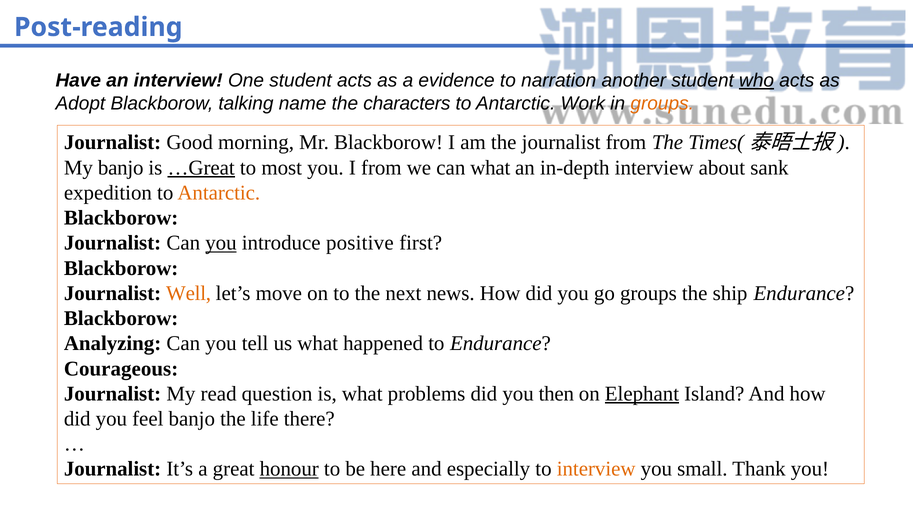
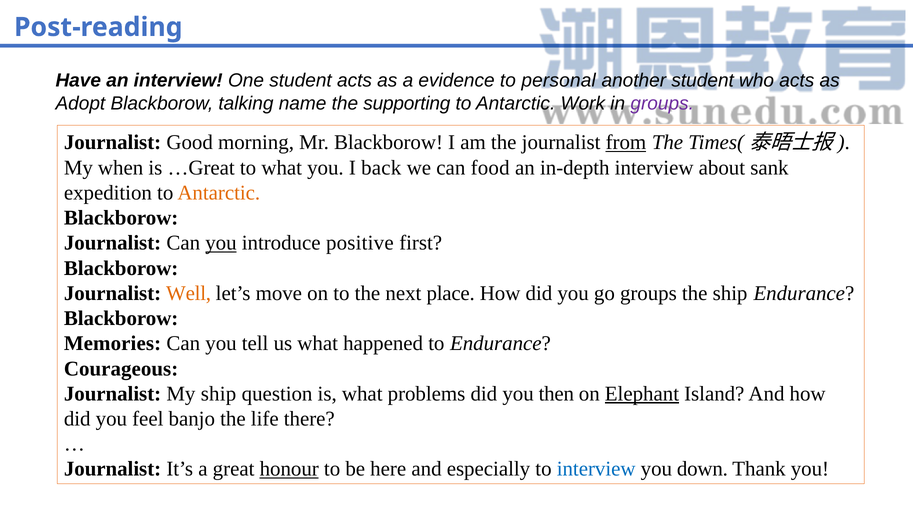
narration: narration -> personal (559, 80)
who underline: present -> none (757, 80)
characters: characters -> supporting (407, 103)
groups colour: orange -> purple (662, 103)
from underline: none -> present (626, 142)
My banjo: banjo -> when (121, 167)
…Great underline: present -> none (201, 167)
to most: most -> what (282, 167)
I from: from -> back (381, 167)
can what: what -> food (490, 167)
news: news -> place (451, 293)
Analyzing: Analyzing -> Memories (112, 343)
My read: read -> ship (218, 393)
interview colour: orange -> blue (596, 469)
small: small -> down (702, 469)
